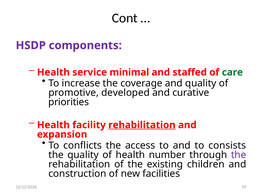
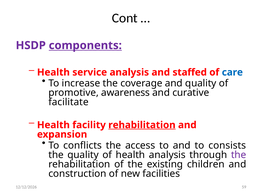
components underline: none -> present (85, 46)
service minimal: minimal -> analysis (129, 72)
care colour: green -> blue (232, 72)
developed: developed -> awareness (126, 93)
priorities: priorities -> facilitate (69, 102)
health number: number -> analysis (167, 155)
